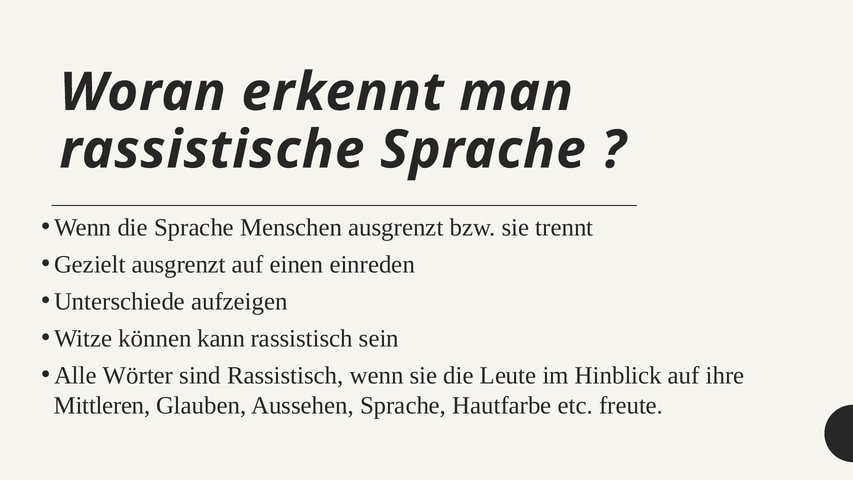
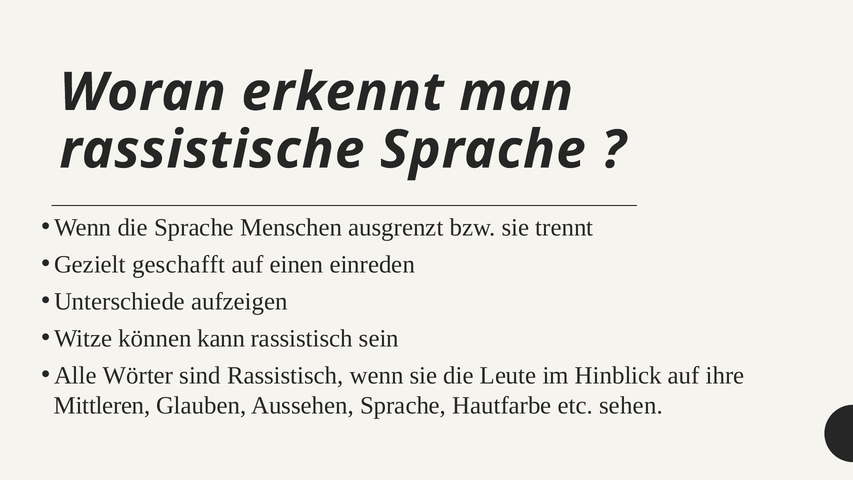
Gezielt ausgrenzt: ausgrenzt -> geschafft (179, 264)
freute: freute -> sehen (631, 405)
